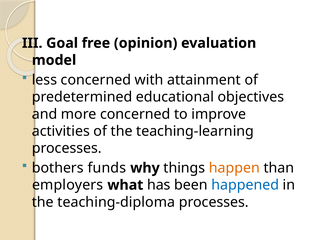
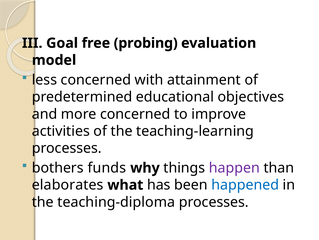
opinion: opinion -> probing (146, 43)
happen colour: orange -> purple (234, 167)
employers: employers -> elaborates (68, 184)
